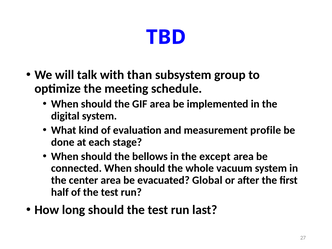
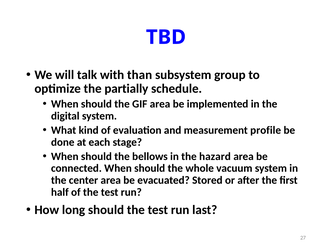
meeting: meeting -> partially (126, 89)
except: except -> hazard (215, 156)
Global: Global -> Stored (207, 180)
